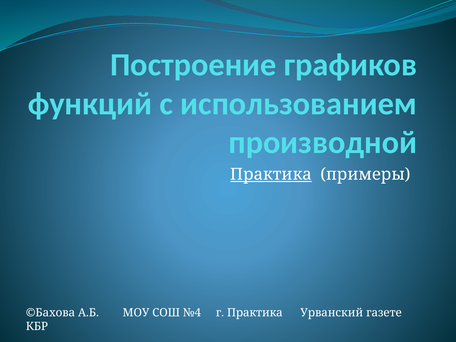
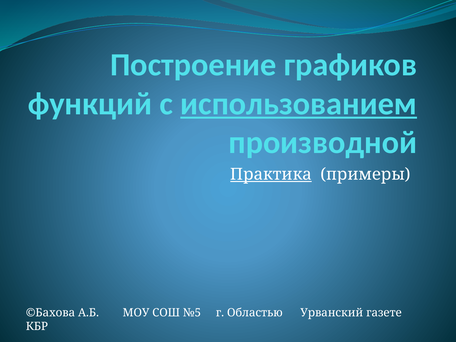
использованием underline: none -> present (299, 104)
№4: №4 -> №5 (192, 313)
г Практика: Практика -> Областью (255, 313)
